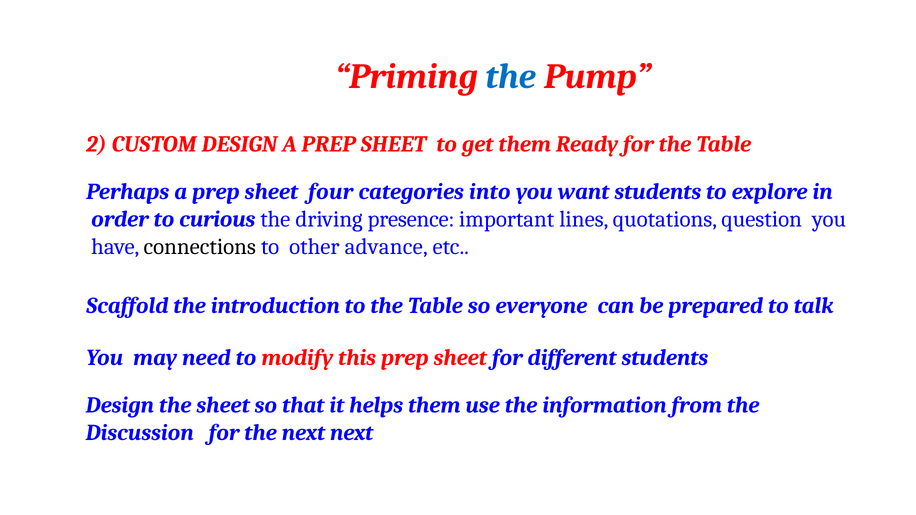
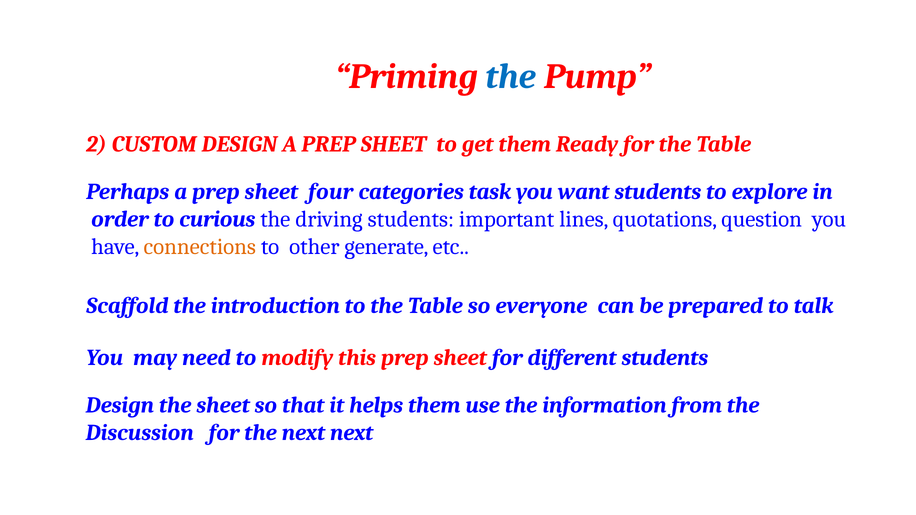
into: into -> task (490, 192)
driving presence: presence -> students (411, 219)
connections colour: black -> orange (200, 247)
advance: advance -> generate (386, 247)
